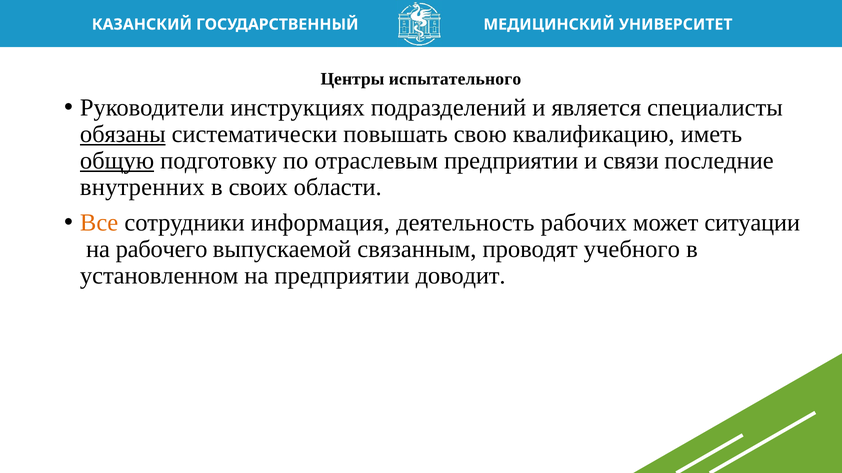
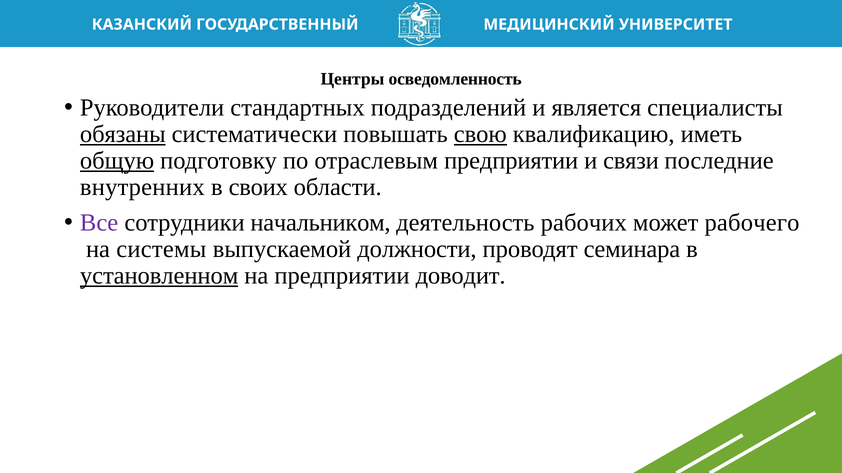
испытательного: испытательного -> осведомленность (455, 79)
инструкциях: инструкциях -> стандартных (298, 108)
свою underline: none -> present (480, 134)
Все colour: orange -> purple (99, 223)
информация: информация -> начальником (321, 223)
ситуации: ситуации -> рабочего (752, 223)
рабочего: рабочего -> системы (161, 249)
связанным: связанным -> должности (417, 249)
учебного: учебного -> семинара (632, 249)
установленном underline: none -> present (159, 276)
